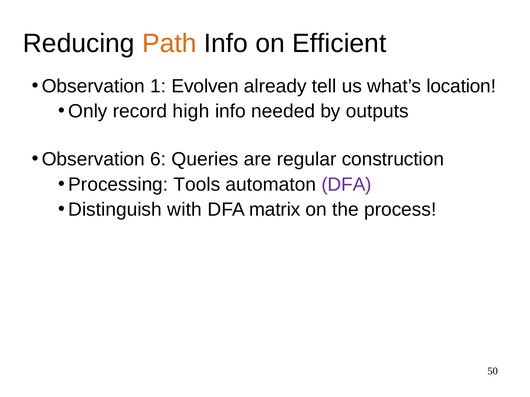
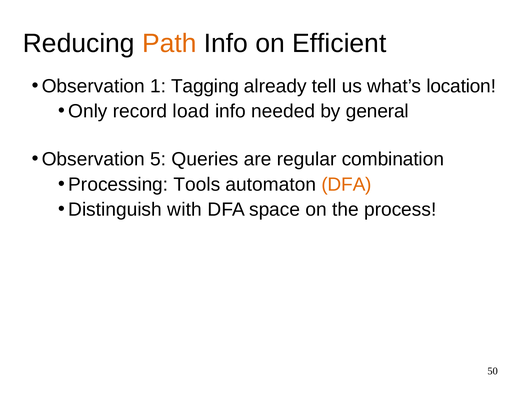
Evolven: Evolven -> Tagging (205, 86)
high: high -> load (191, 111)
outputs: outputs -> general (377, 111)
6: 6 -> 5 (158, 159)
construction: construction -> combination (393, 159)
DFA colour: purple -> orange (346, 185)
matrix: matrix -> space (275, 210)
